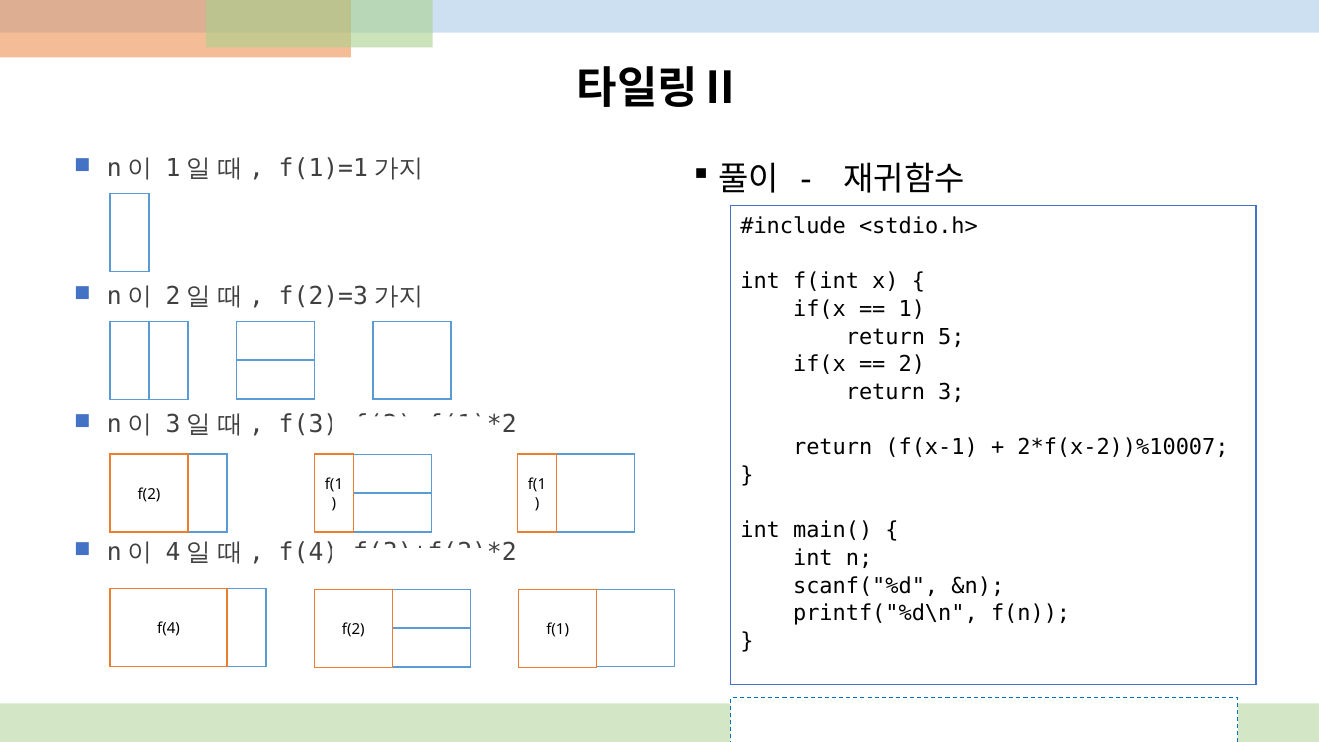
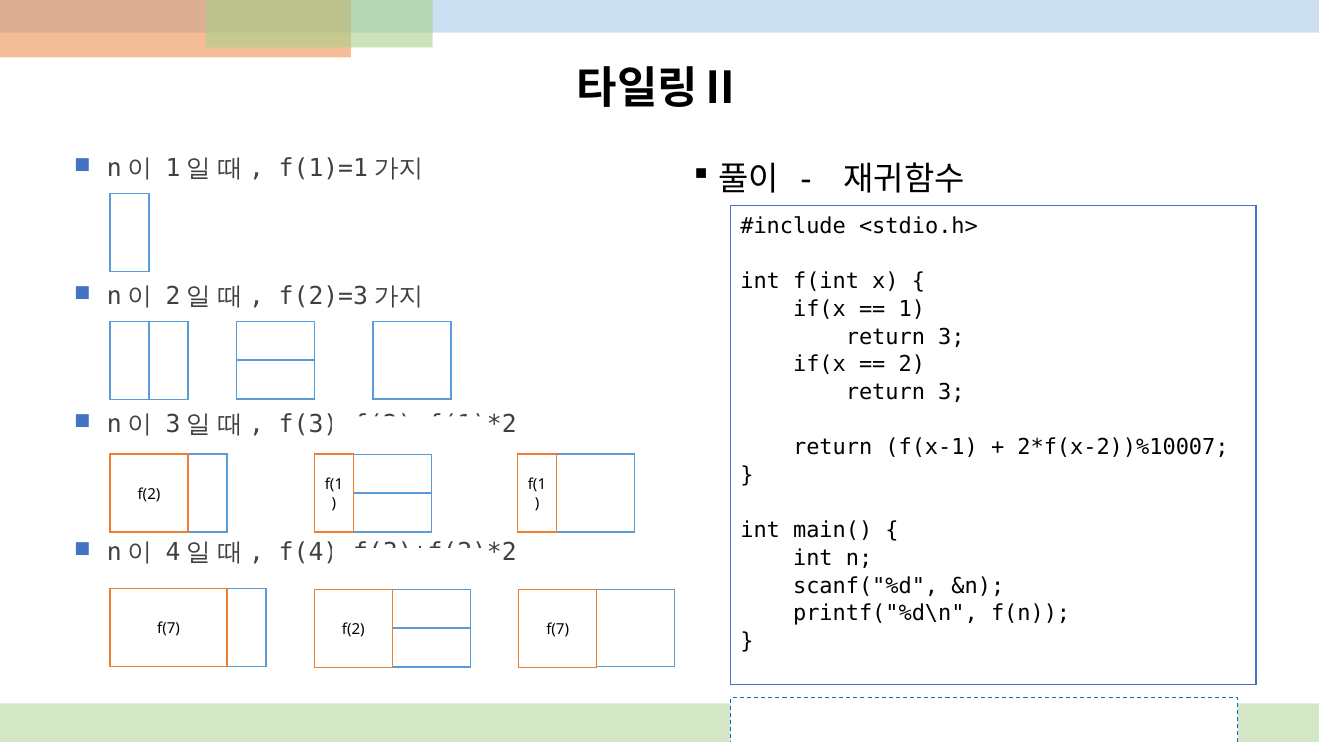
5: 5 -> 3 (951, 337)
f(4: f(4 -> f(7 (169, 628)
f(1: f(1 -> f(7 (558, 630)
